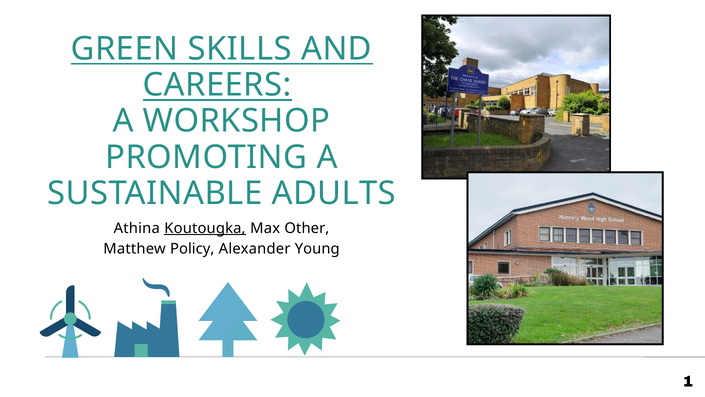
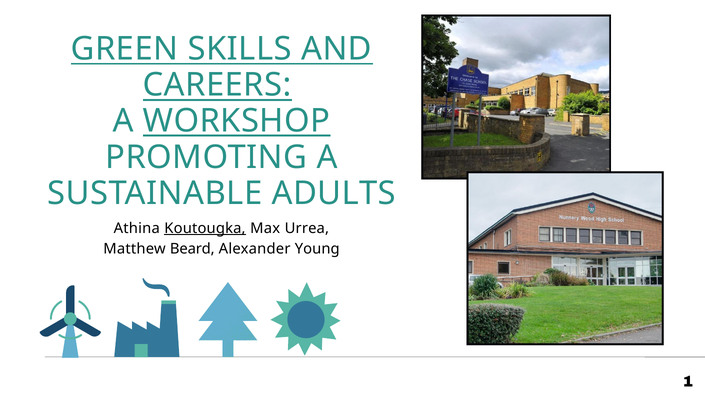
WORKSHOP underline: none -> present (236, 121)
Other: Other -> Urrea (307, 228)
Policy: Policy -> Beard (192, 249)
